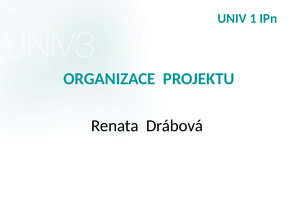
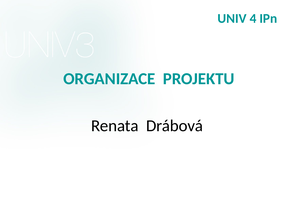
1: 1 -> 4 (253, 19)
